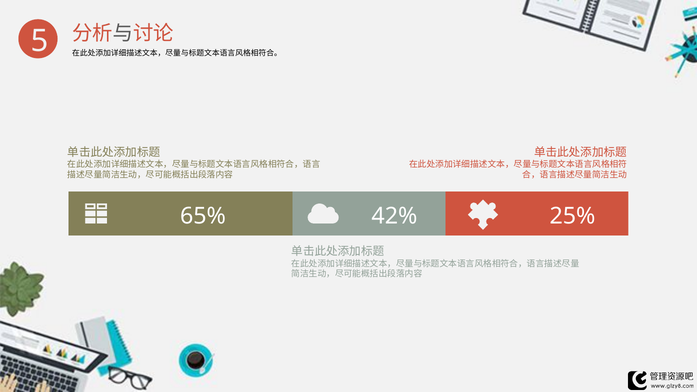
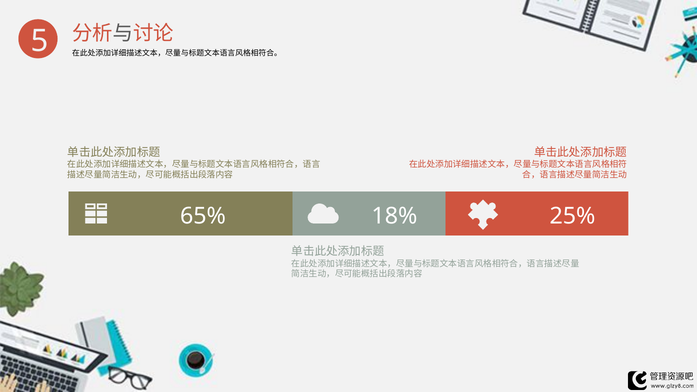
42%: 42% -> 18% (394, 216)
